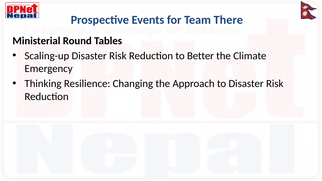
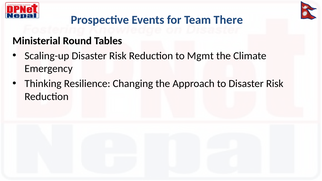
Better: Better -> Mgmt (200, 56)
